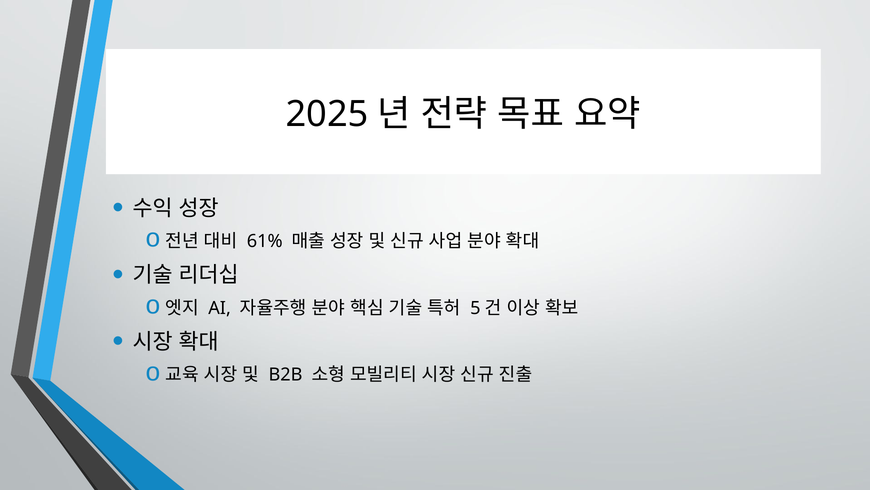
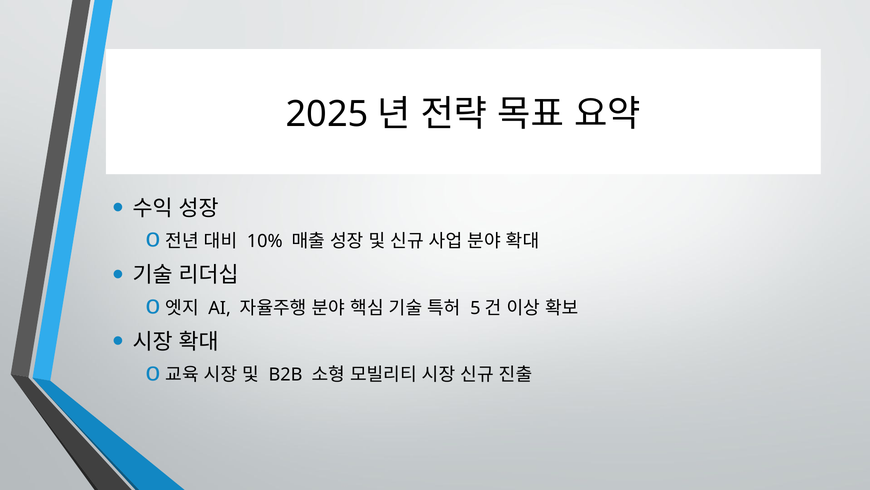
61%: 61% -> 10% (265, 241)
